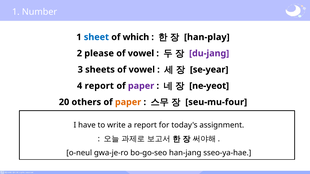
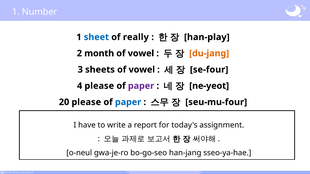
which: which -> really (136, 37)
please: please -> month (99, 53)
du-jang colour: purple -> orange (209, 53)
se-year: se-year -> se-four (209, 70)
4 report: report -> please (99, 86)
20 others: others -> please (86, 102)
paper colour: orange -> blue (128, 102)
